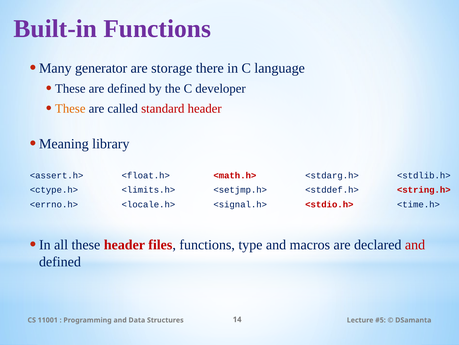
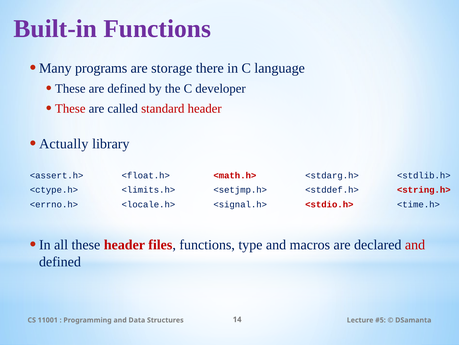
generator: generator -> programs (101, 68)
These colour: orange -> red (70, 108)
Meaning: Meaning -> Actually (64, 144)
